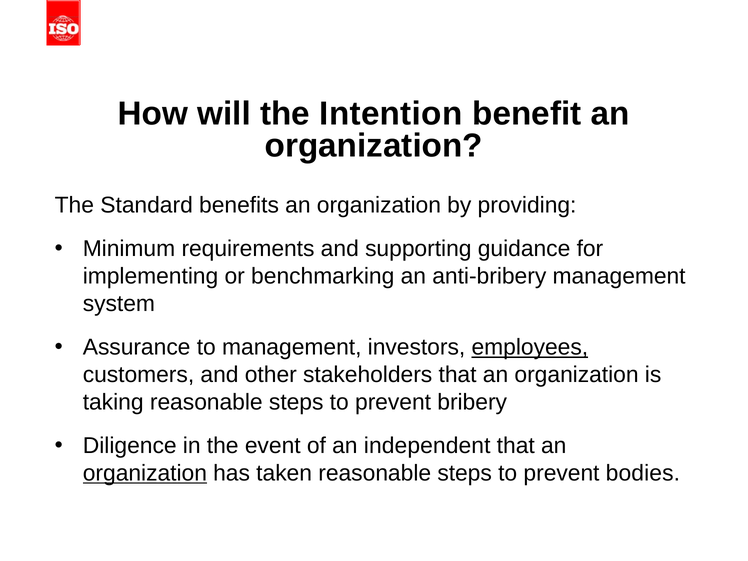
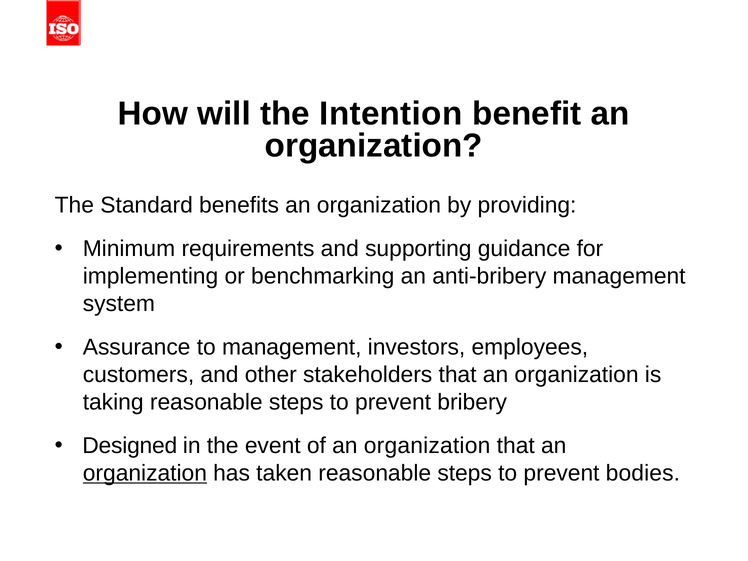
employees underline: present -> none (530, 347)
Diligence: Diligence -> Designed (130, 446)
of an independent: independent -> organization (427, 446)
